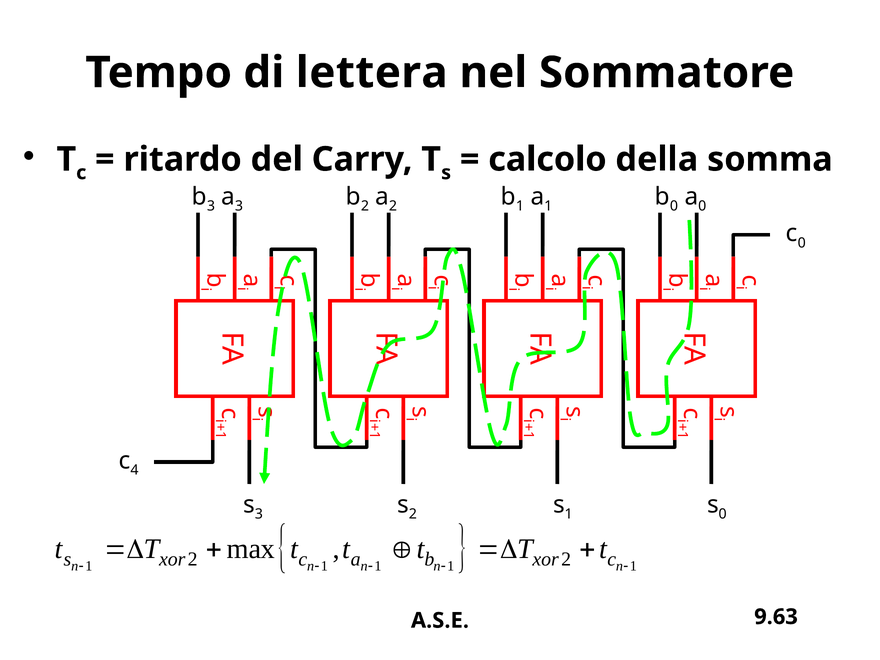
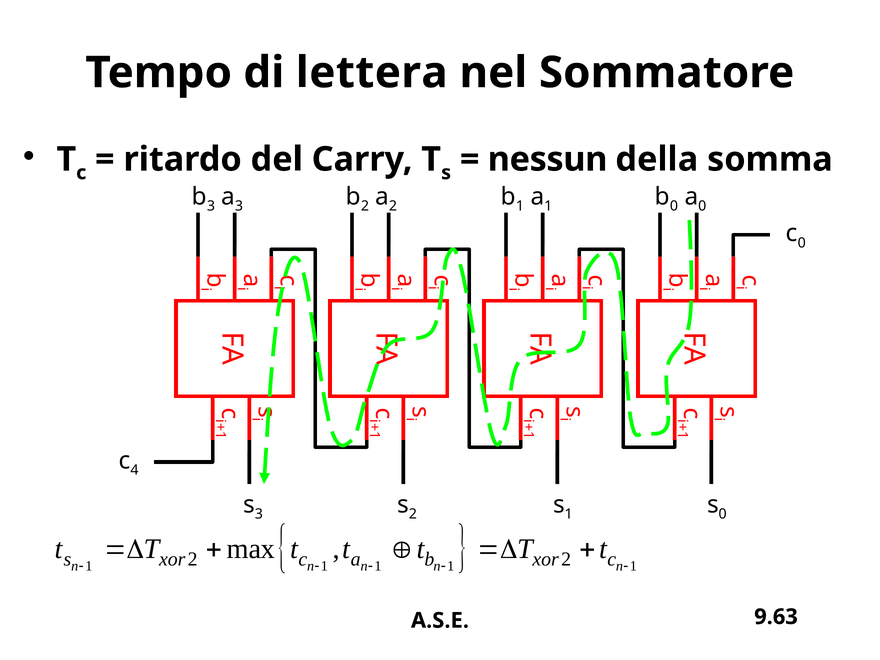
calcolo: calcolo -> nessun (548, 159)
